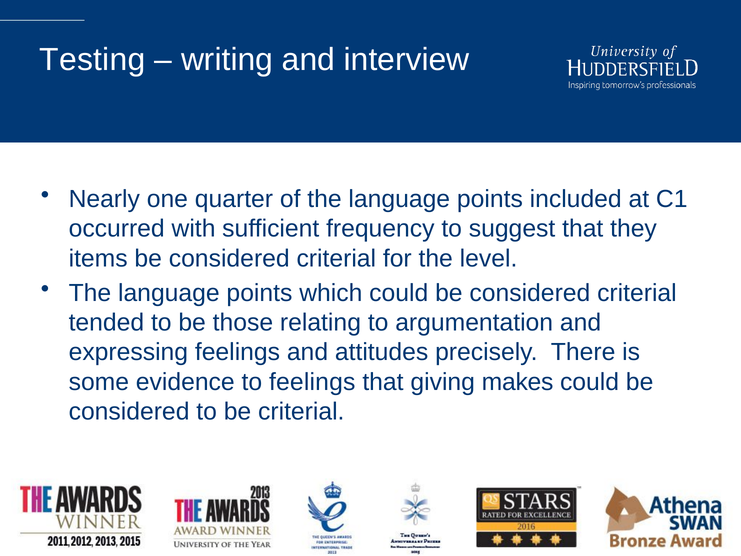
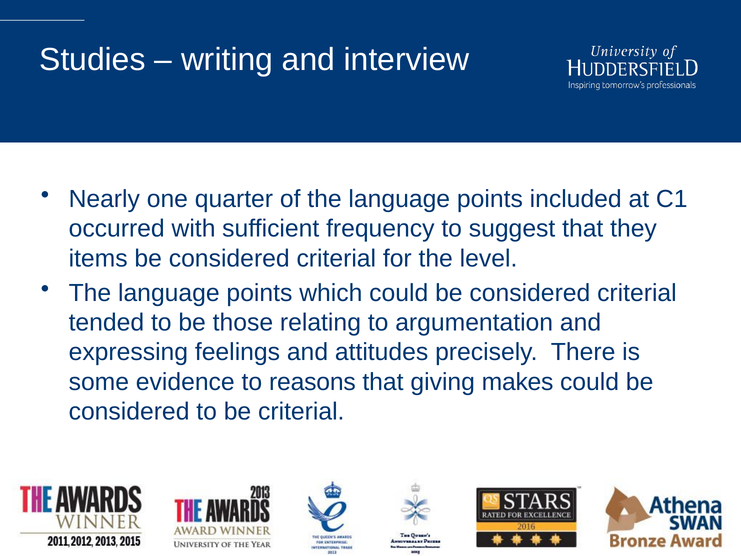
Testing: Testing -> Studies (93, 60)
to feelings: feelings -> reasons (312, 382)
